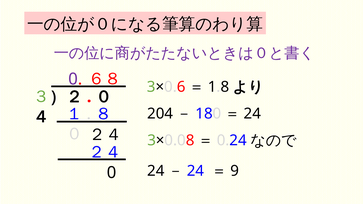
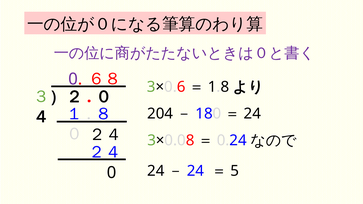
9: 9 -> 5 (235, 171)
